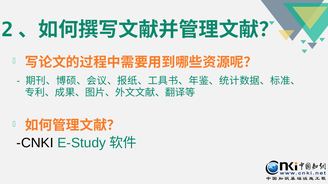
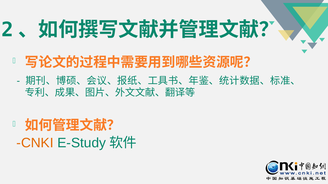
CNKI colour: black -> orange (35, 143)
